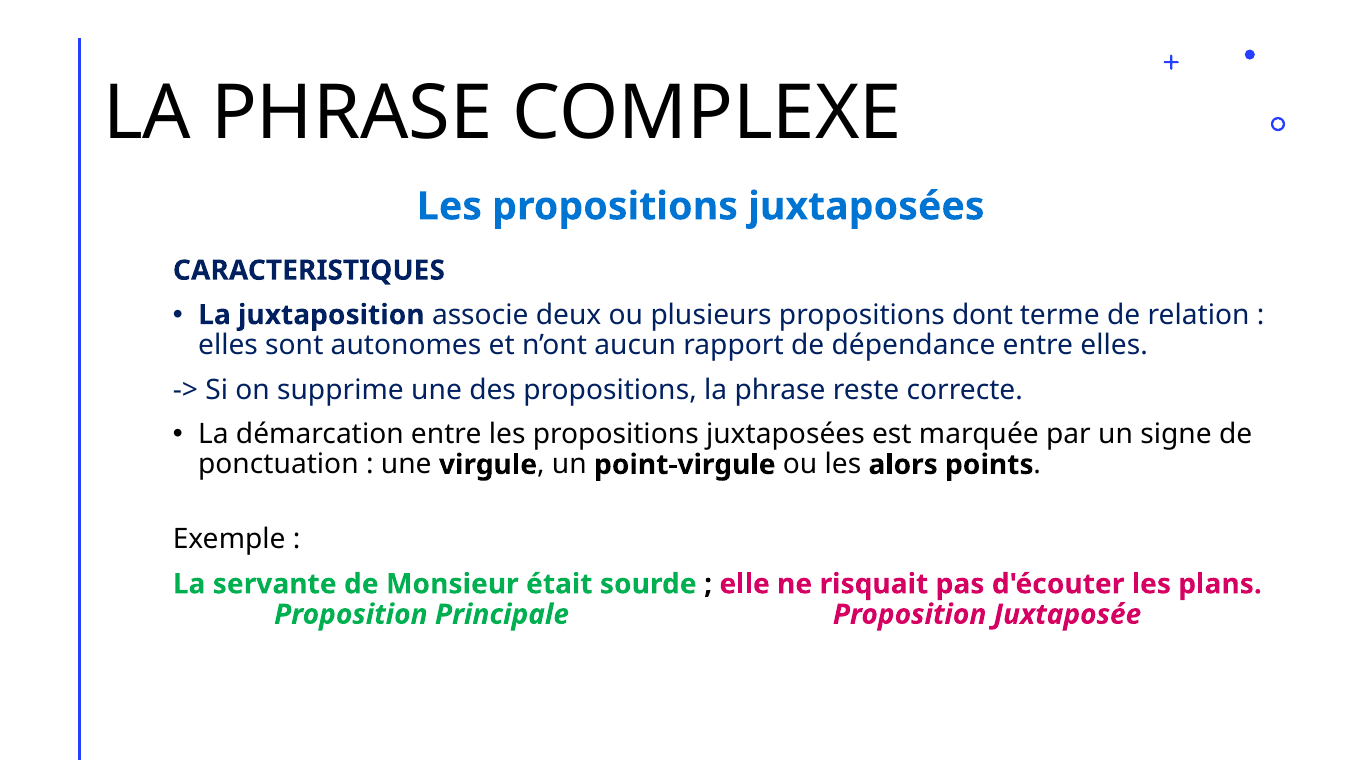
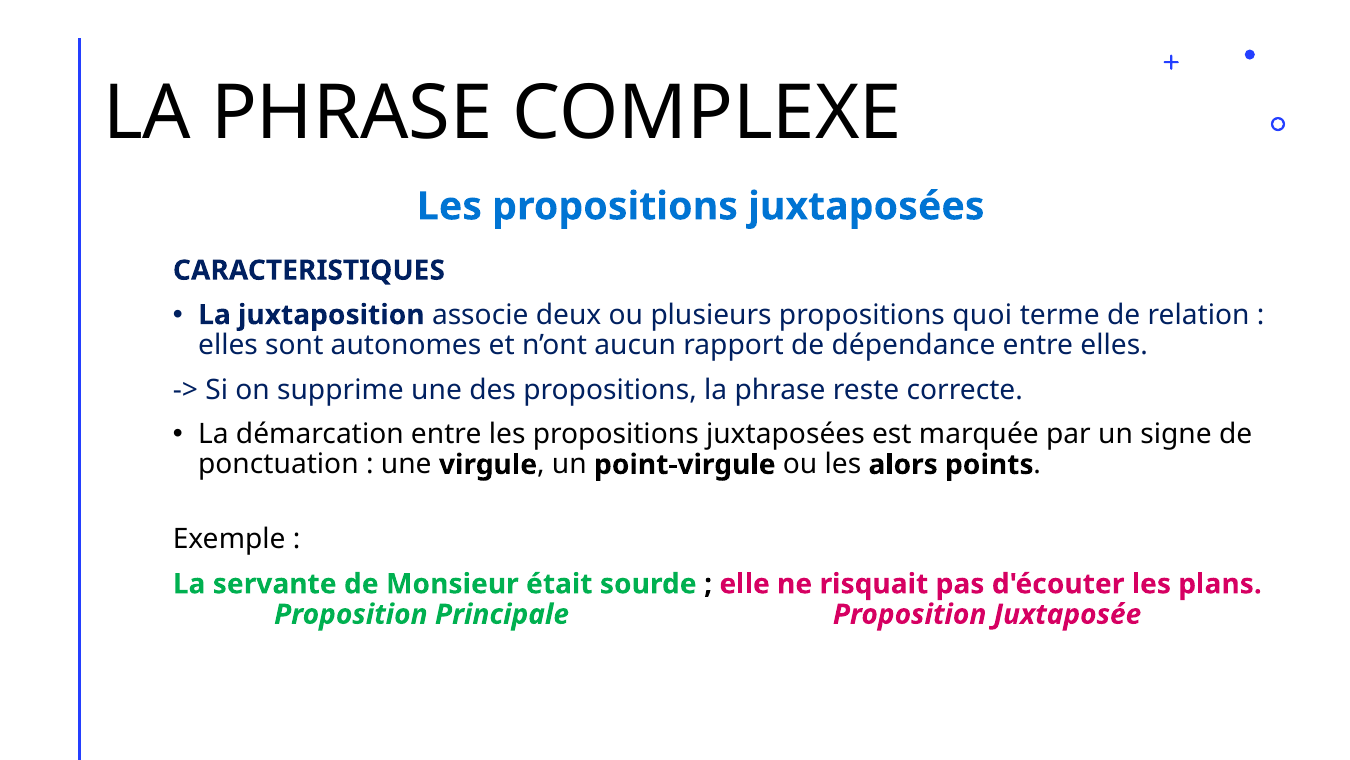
dont: dont -> quoi (982, 315)
